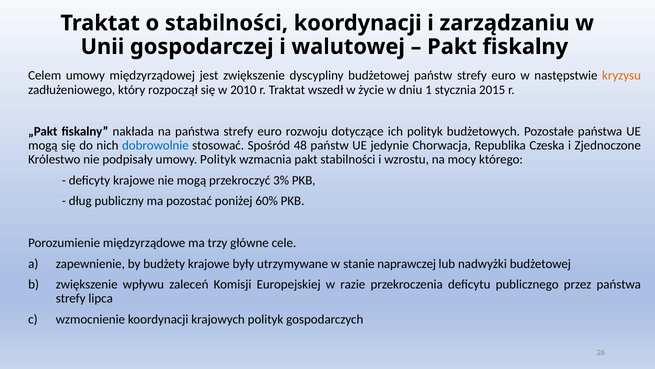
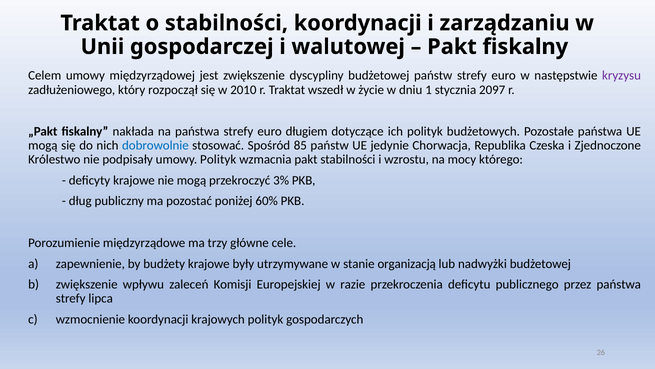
kryzysu colour: orange -> purple (622, 76)
2015: 2015 -> 2097 (492, 90)
rozwoju: rozwoju -> długiem (307, 131)
48: 48 -> 85 (300, 145)
naprawczej: naprawczej -> organizacją (407, 263)
